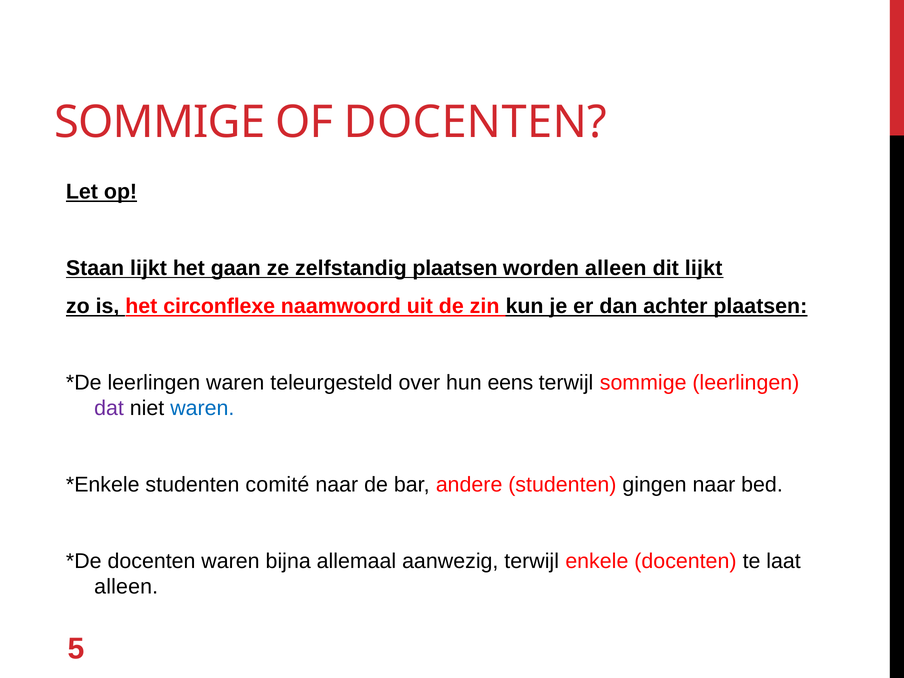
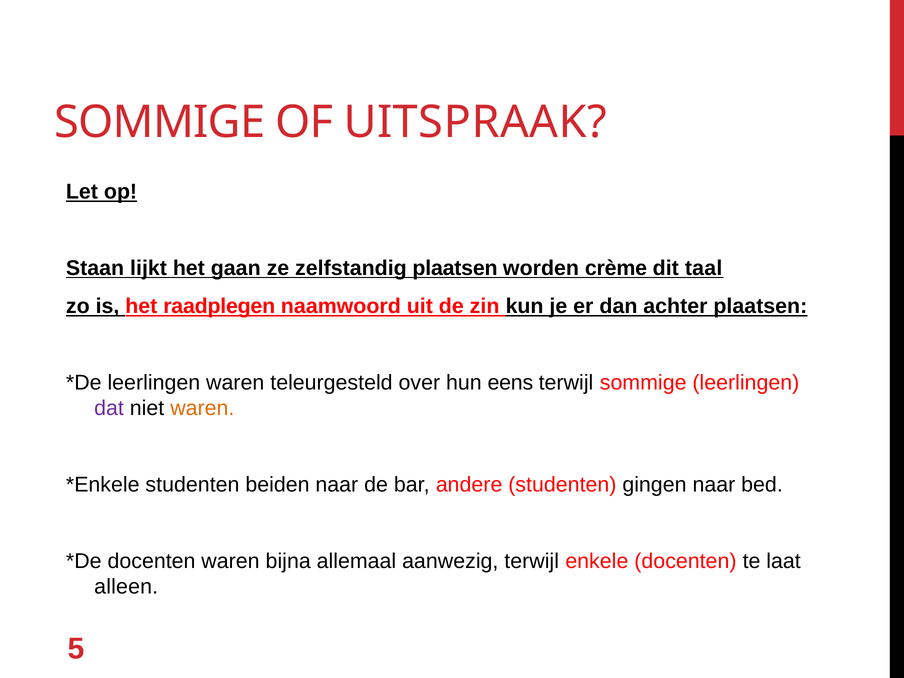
OF DOCENTEN: DOCENTEN -> UITSPRAAK (475, 122)
worden alleen: alleen -> crème (616, 268)
dit lijkt: lijkt -> taal (704, 268)
circonflexe: circonflexe -> raadplegen (219, 306)
waren colour: blue -> orange (202, 408)
comité: comité -> beiden (277, 485)
